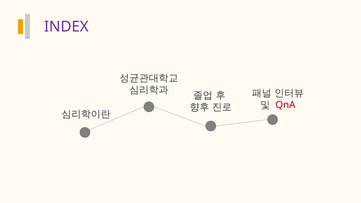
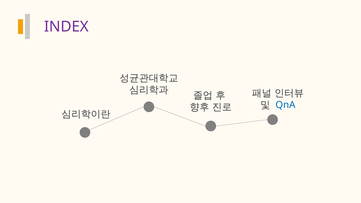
QnA colour: red -> blue (285, 105)
